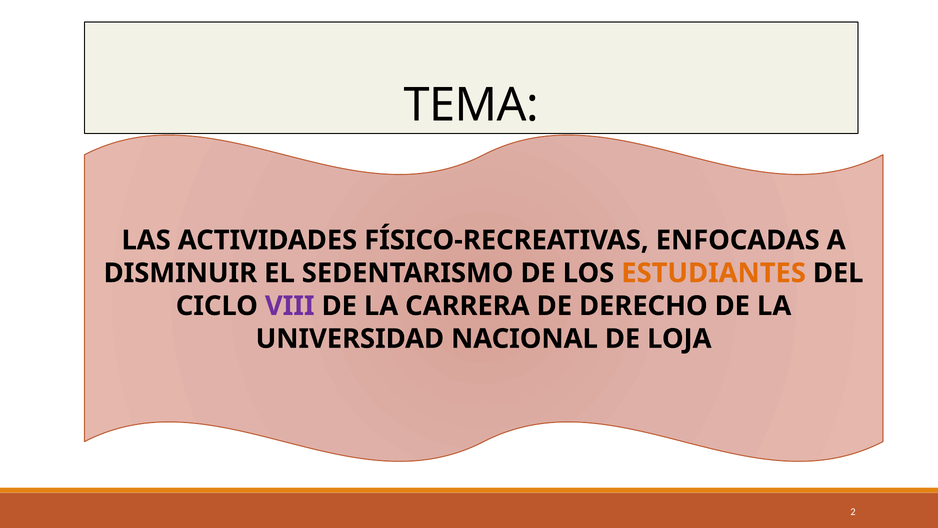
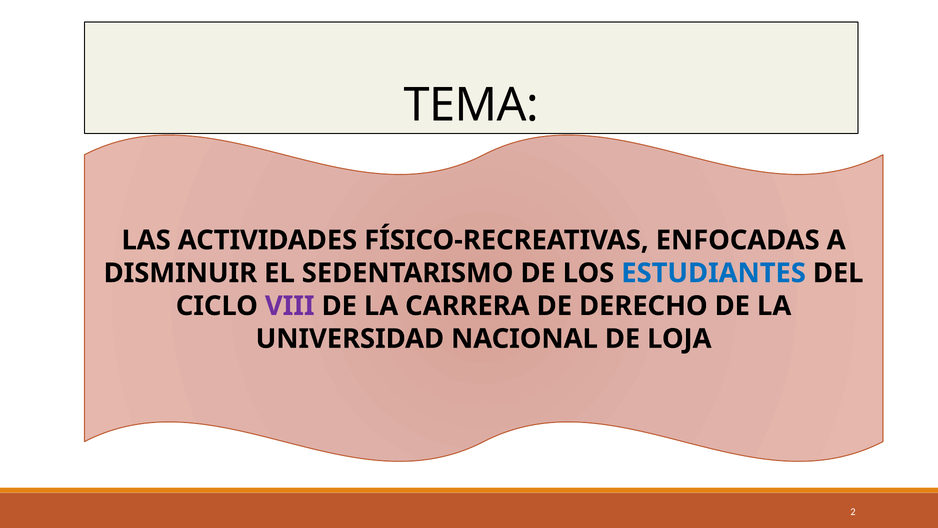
ESTUDIANTES colour: orange -> blue (714, 273)
